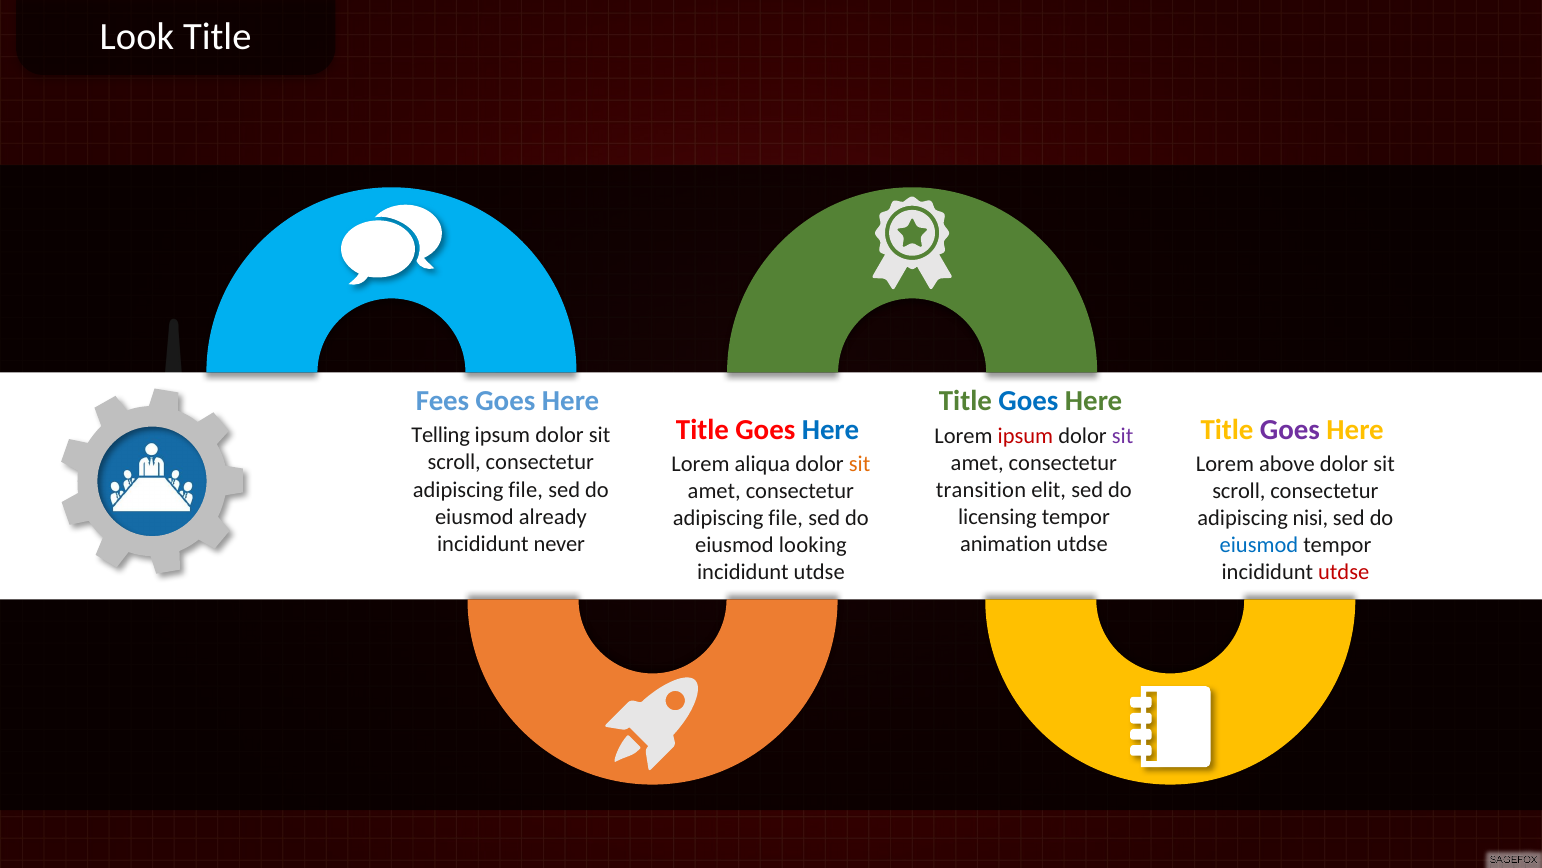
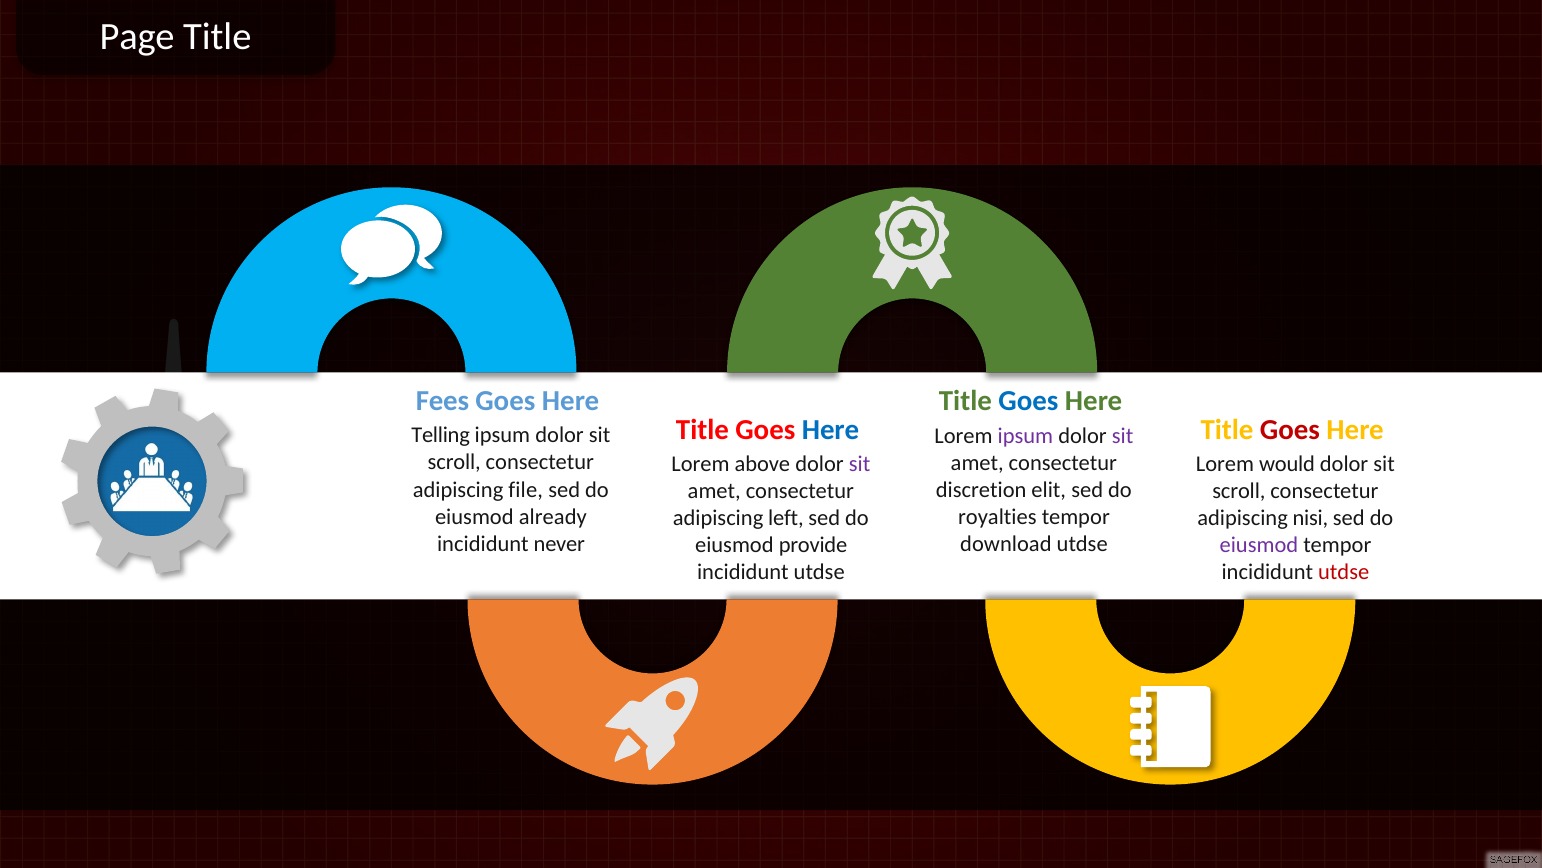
Look: Look -> Page (137, 36)
Goes colour: purple -> red (1290, 429)
ipsum colour: red -> purple (1025, 436)
aliqua: aliqua -> above (762, 464)
sit colour: orange -> purple (860, 464)
above: above -> would (1287, 464)
transition: transition -> discretion (981, 490)
licensing: licensing -> royalties (997, 517)
file: file -> left (786, 518)
animation: animation -> download (1006, 544)
looking: looking -> provide (813, 545)
eiusmod colour: blue -> purple (1259, 545)
